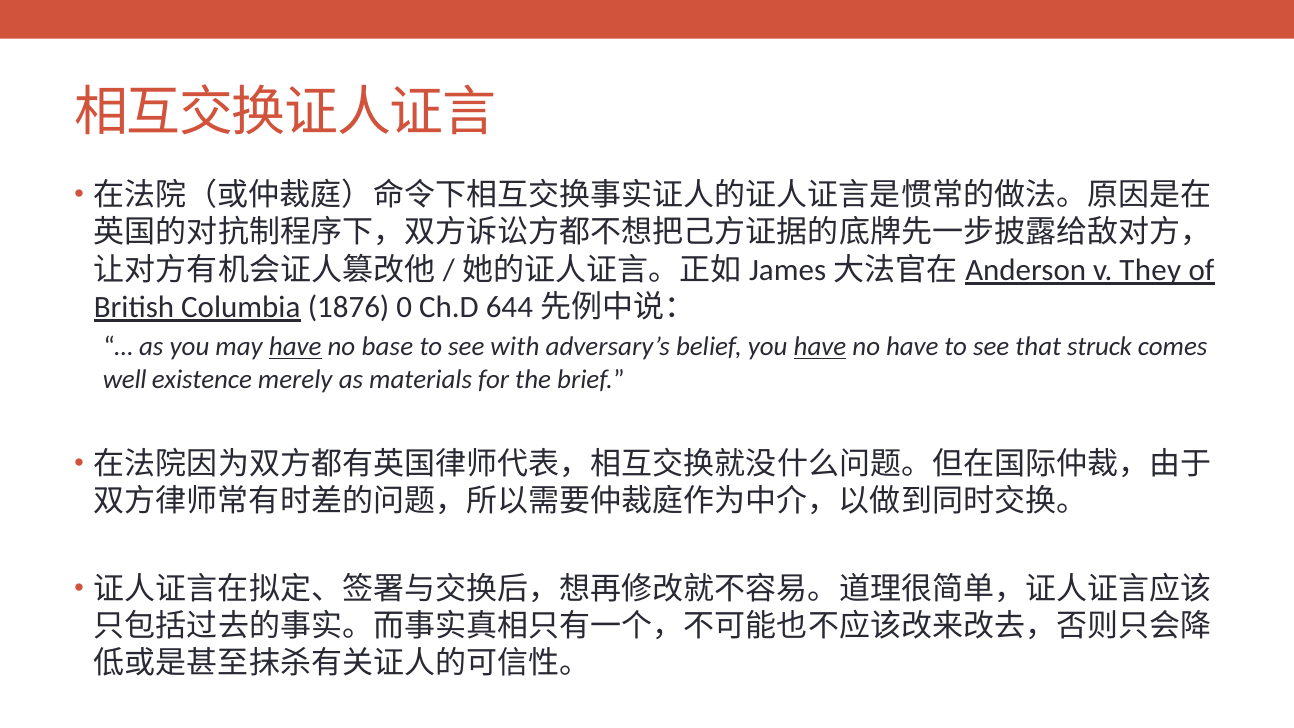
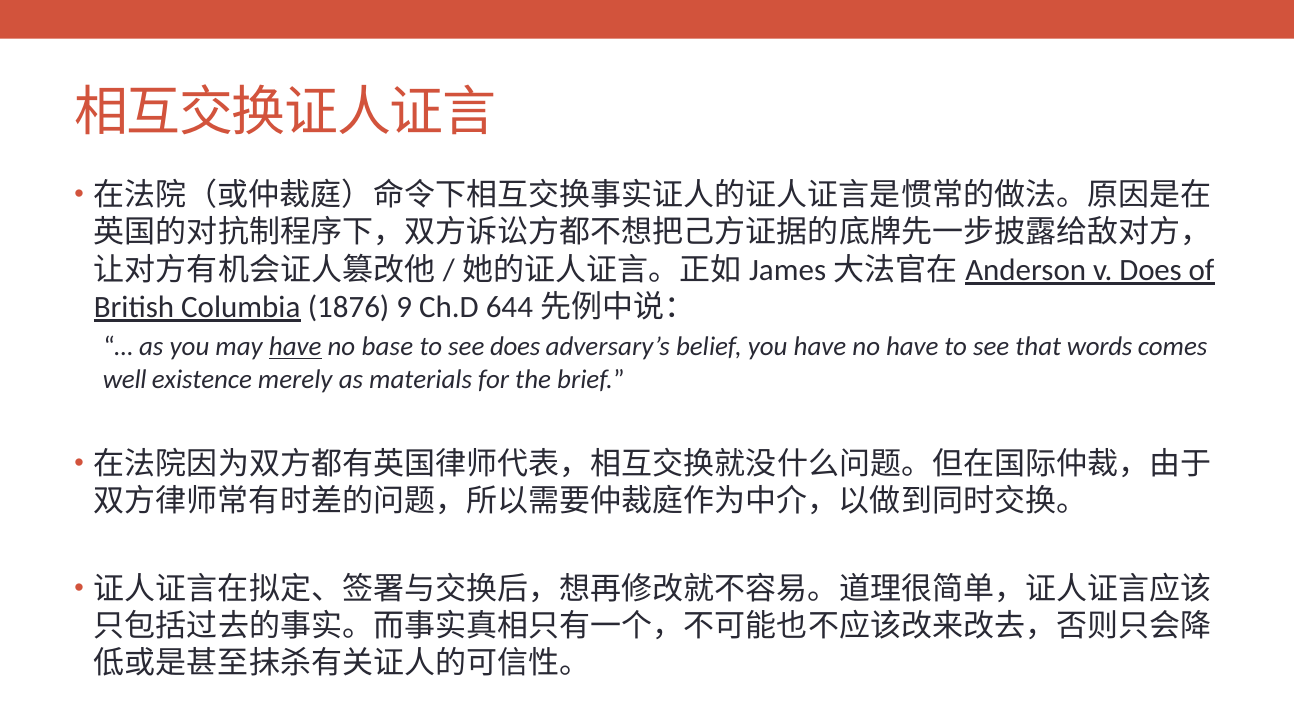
v They: They -> Does (1151, 270)
0: 0 -> 9 (404, 307)
see with: with -> does (515, 347)
have underline: present -> none (820, 347)
struck: struck -> words (1100, 347)
